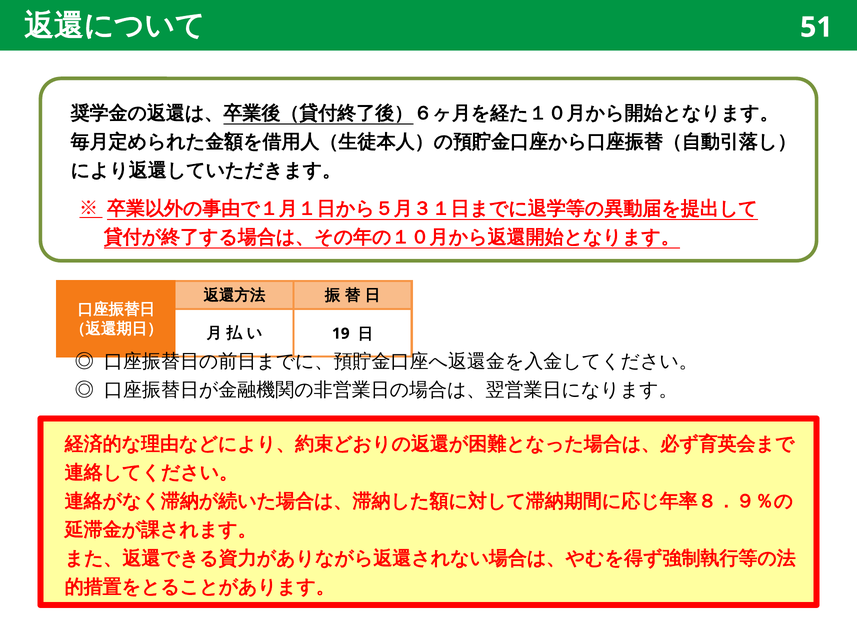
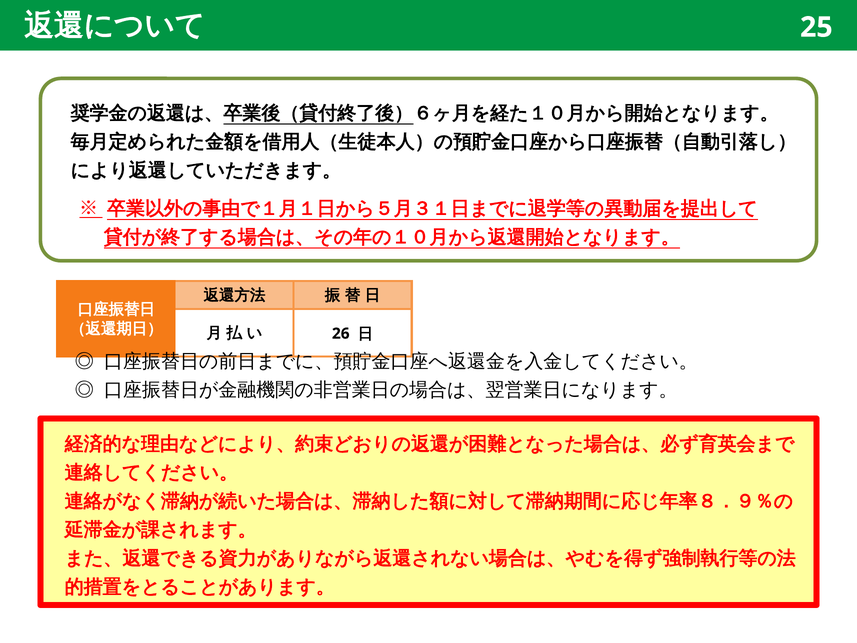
51: 51 -> 25 (816, 27)
19: 19 -> 26 (341, 333)
